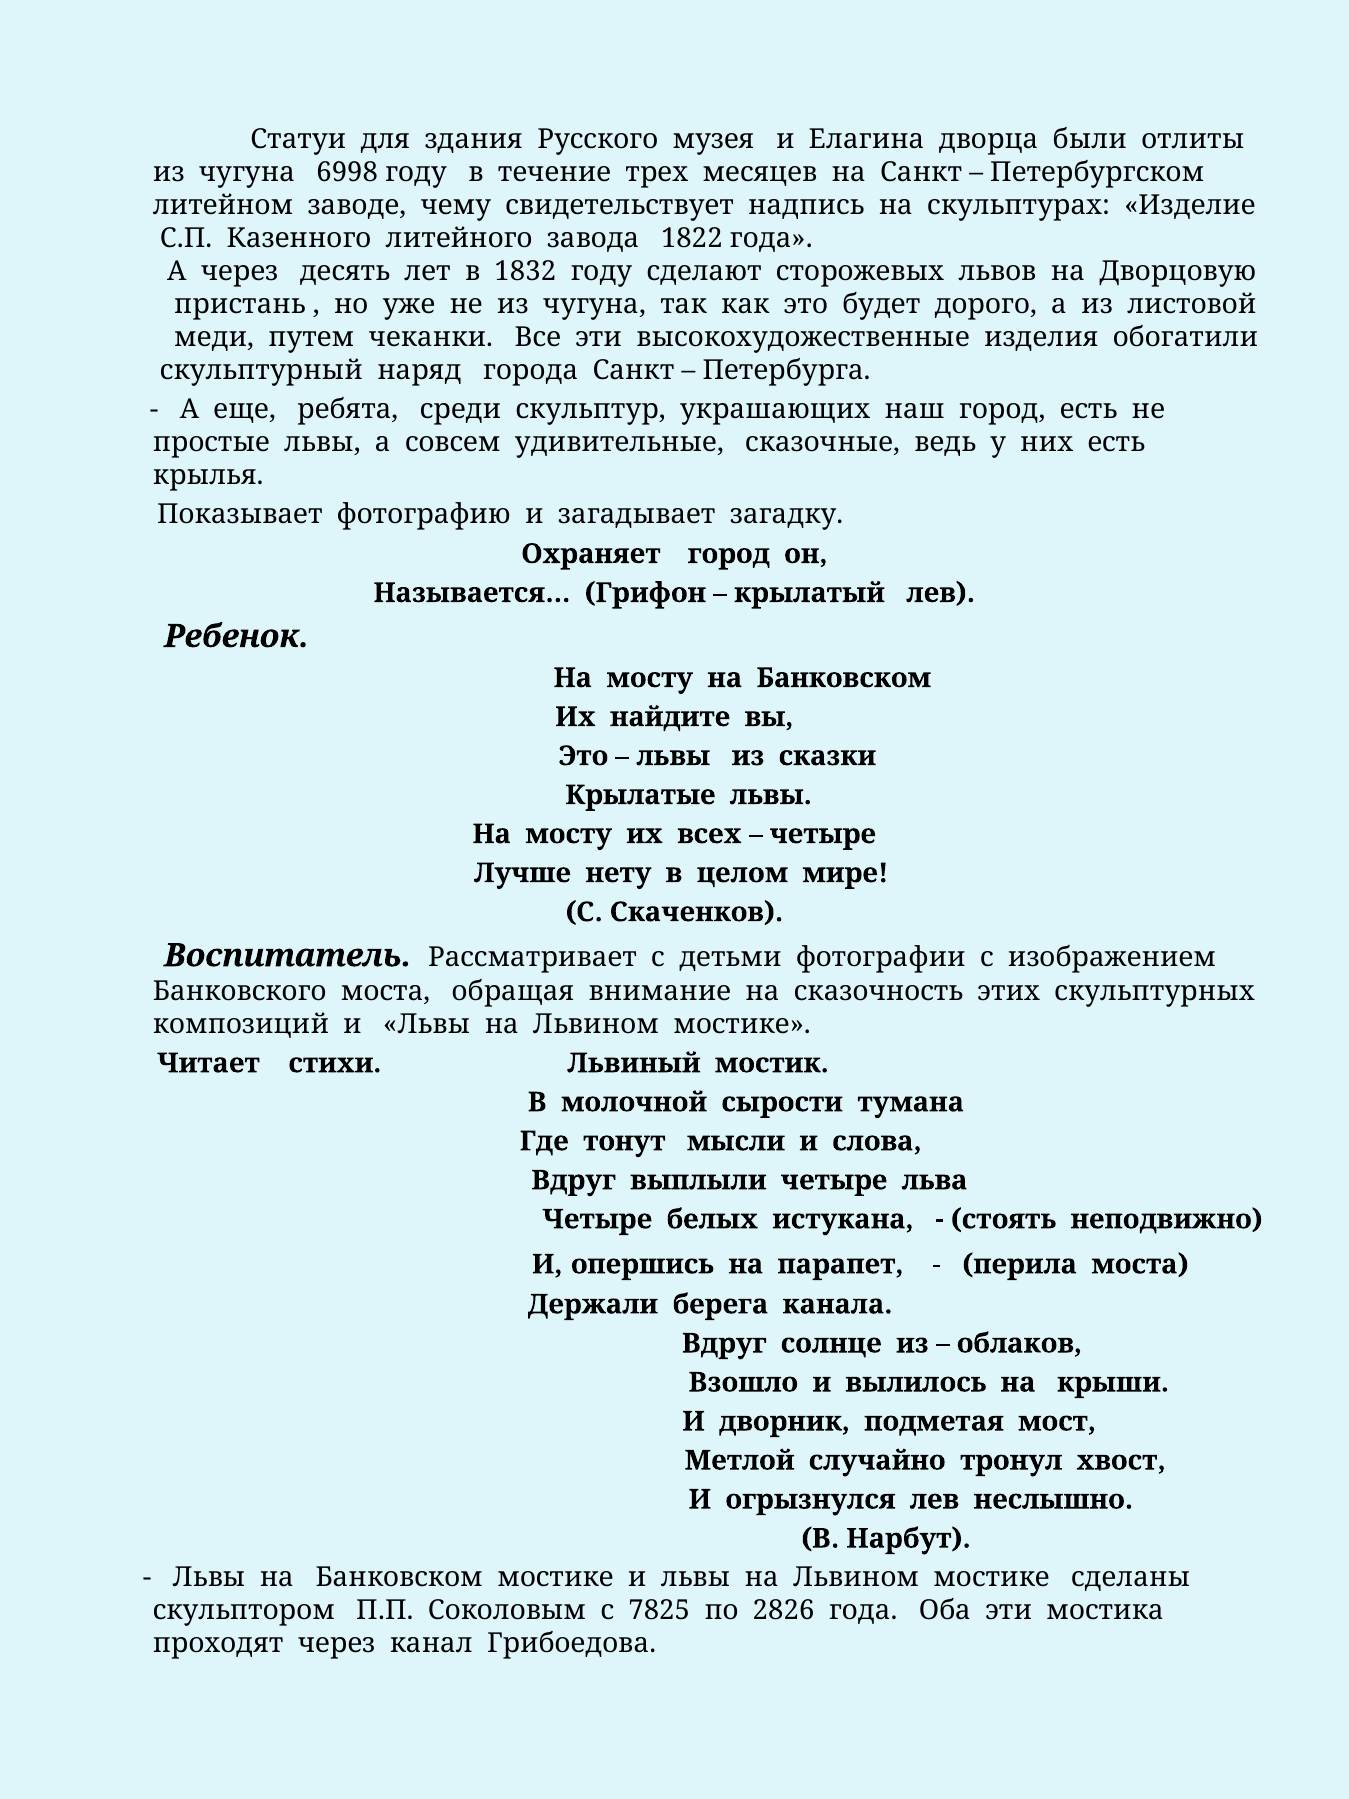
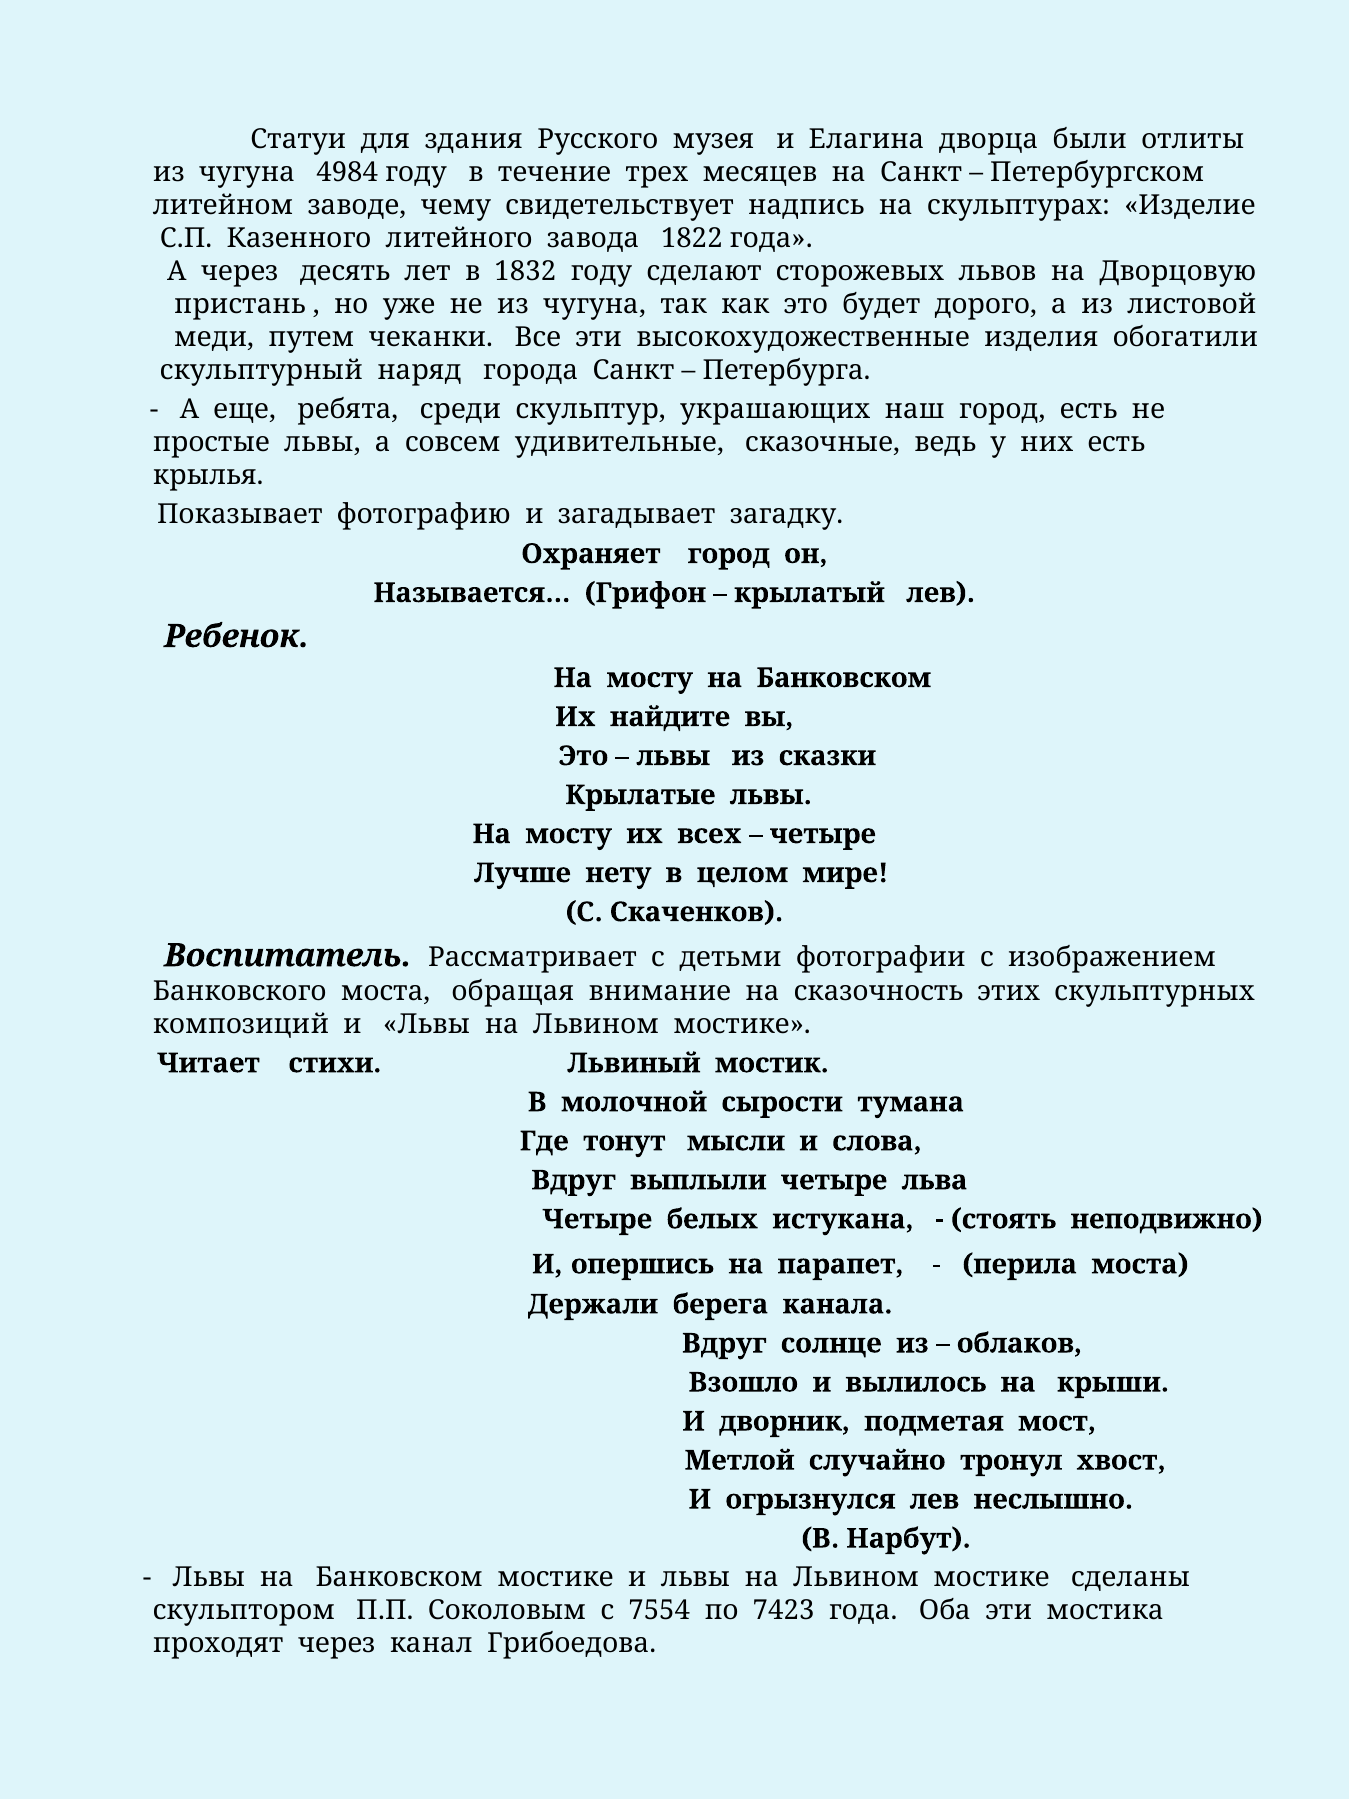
6998: 6998 -> 4984 (347, 173)
7825: 7825 -> 7554 (659, 1610)
2826: 2826 -> 7423 (784, 1610)
